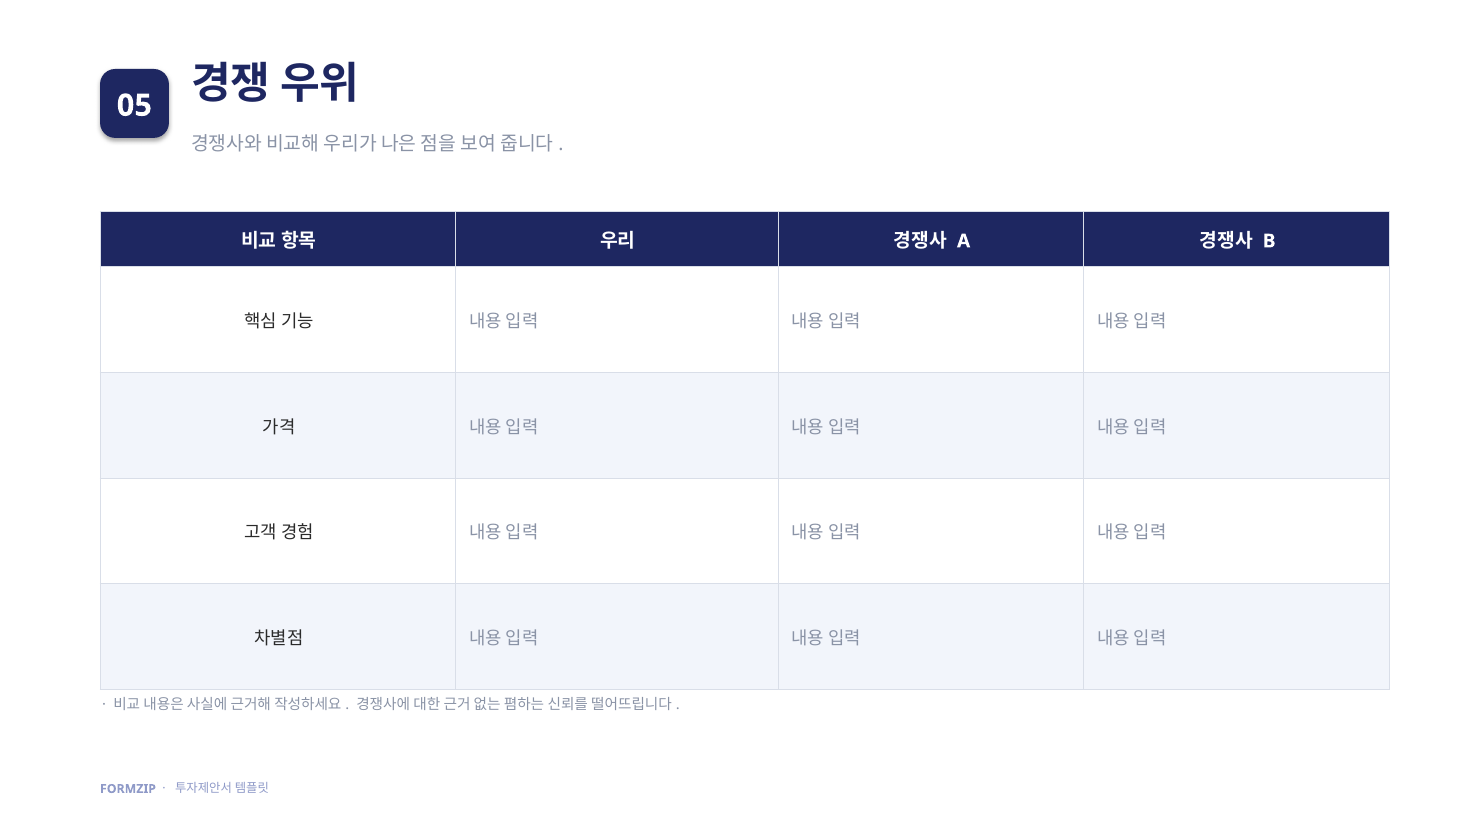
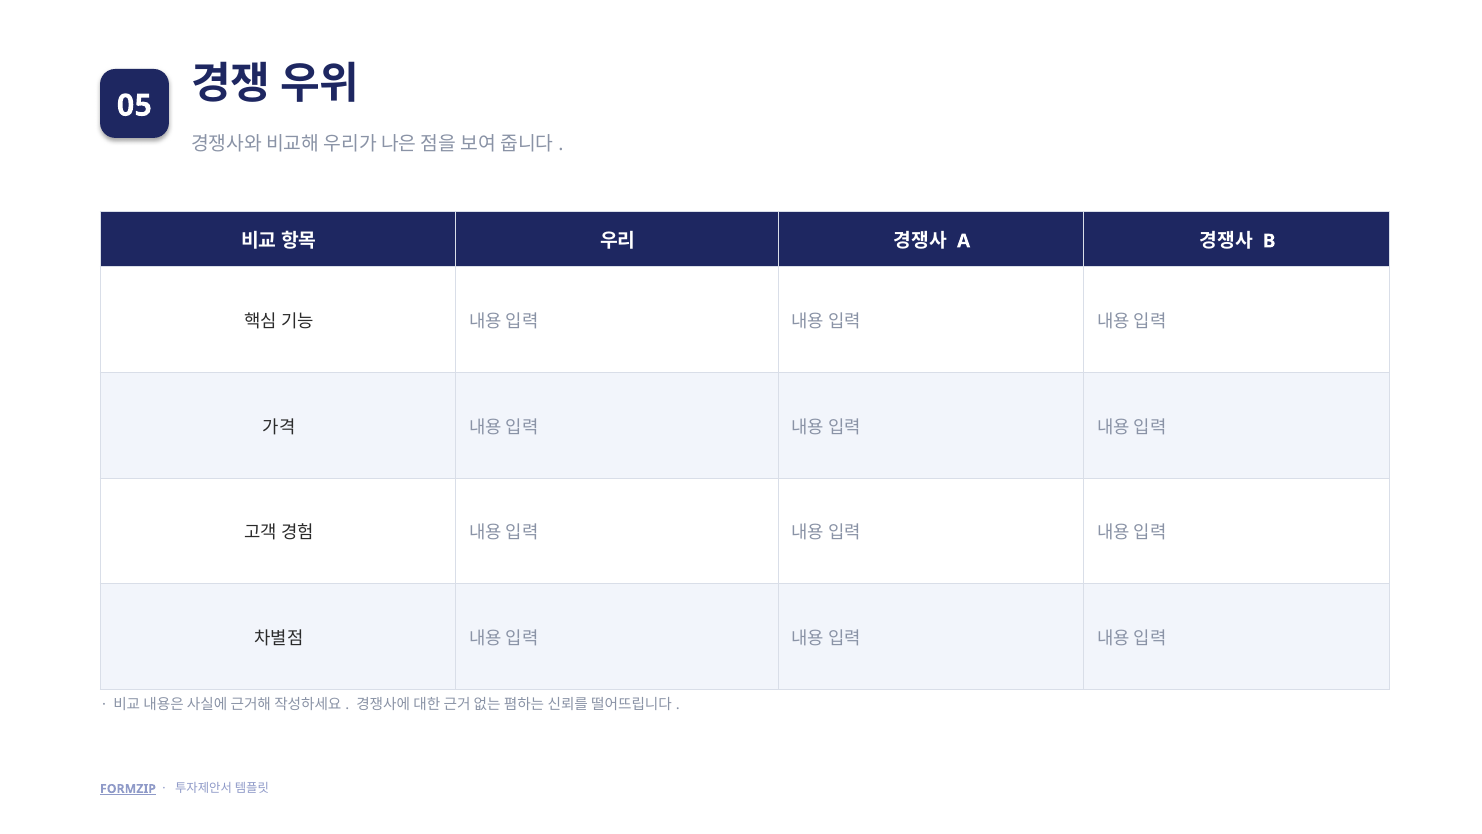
FORMZIP underline: none -> present (128, 789)
